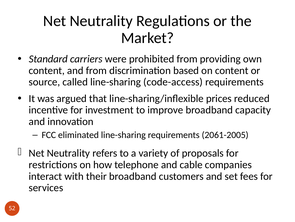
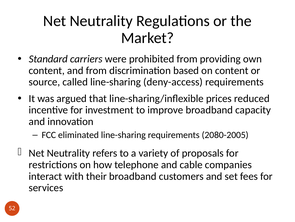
code-access: code-access -> deny-access (173, 82)
2061-2005: 2061-2005 -> 2080-2005 (225, 134)
